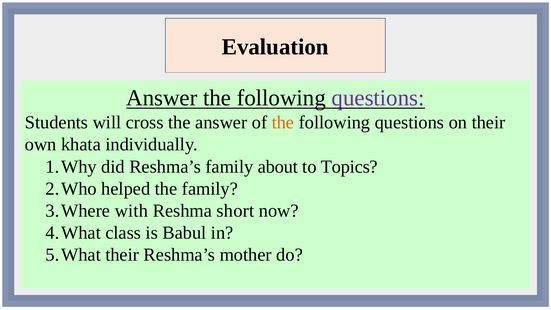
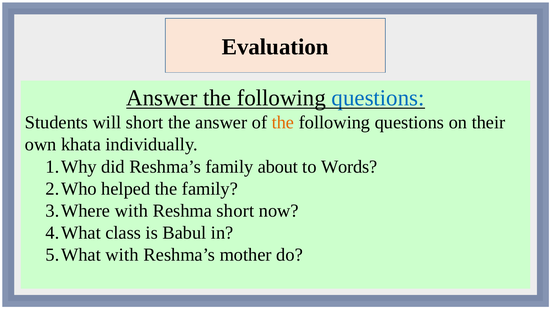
questions colour: purple -> blue (378, 98)
will cross: cross -> short (145, 123)
Topics: Topics -> Words (349, 167)
their: their -> with (122, 255)
